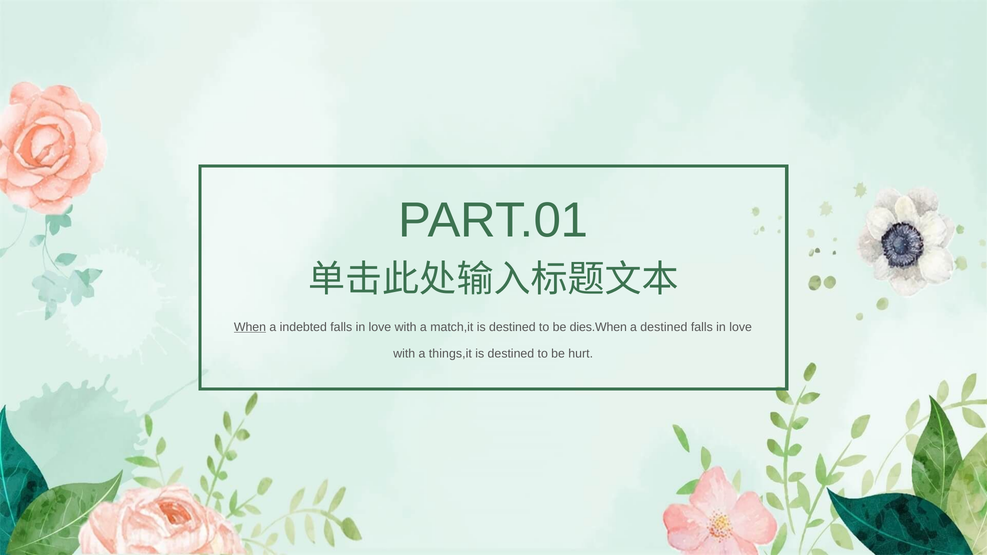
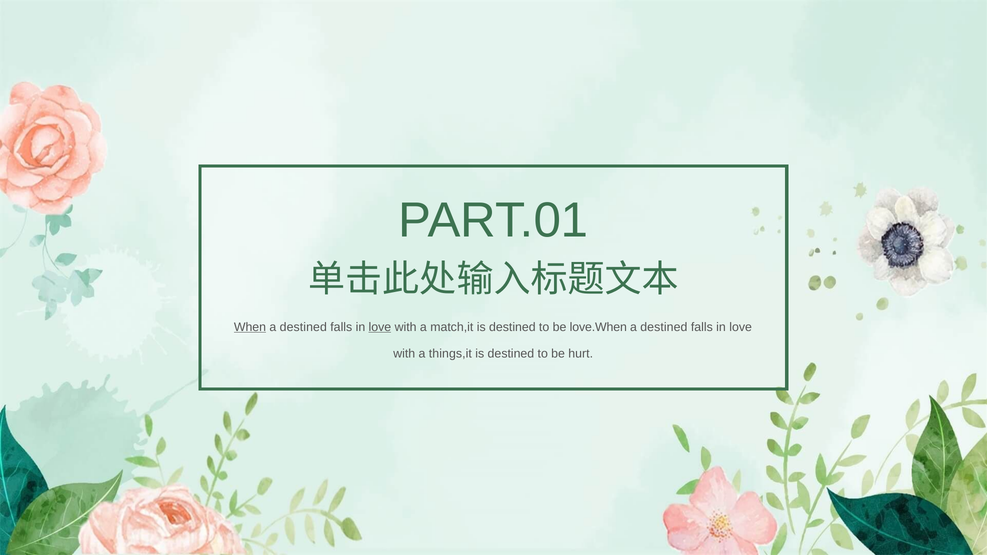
indebted: indebted -> destined (303, 327)
love underline: none -> present (380, 327)
dies.When: dies.When -> love.When (598, 327)
